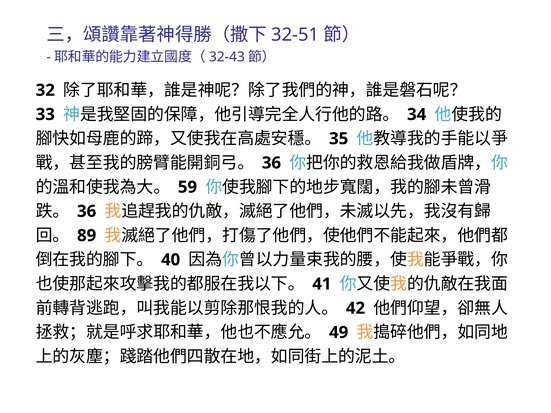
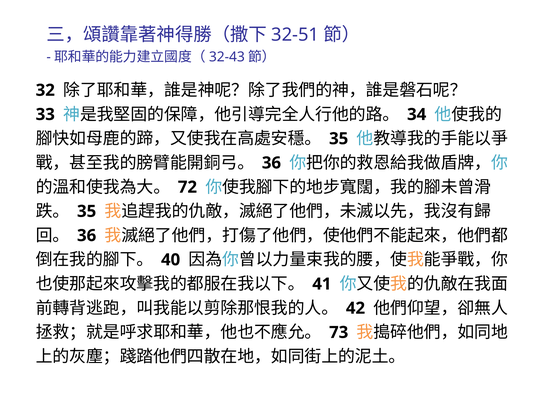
59: 59 -> 72 (187, 187)
36: 36 -> 35 (87, 211)
89: 89 -> 36 (87, 236)
49: 49 -> 73 (339, 333)
